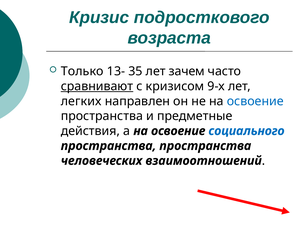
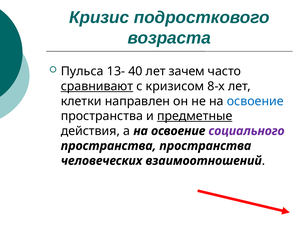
Только: Только -> Пульса (82, 71)
35: 35 -> 40 (135, 71)
9-х: 9-х -> 8-х (216, 86)
легких: легких -> клетки (81, 101)
предметные underline: none -> present (195, 116)
социального colour: blue -> purple (247, 131)
